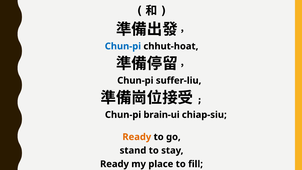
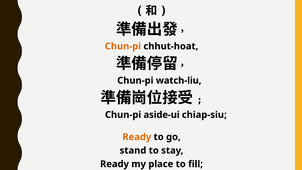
Chun-pi colour: blue -> orange (123, 46)
suffer-liu: suffer-liu -> watch-liu (179, 80)
brain-ui: brain-ui -> aside-ui (162, 115)
